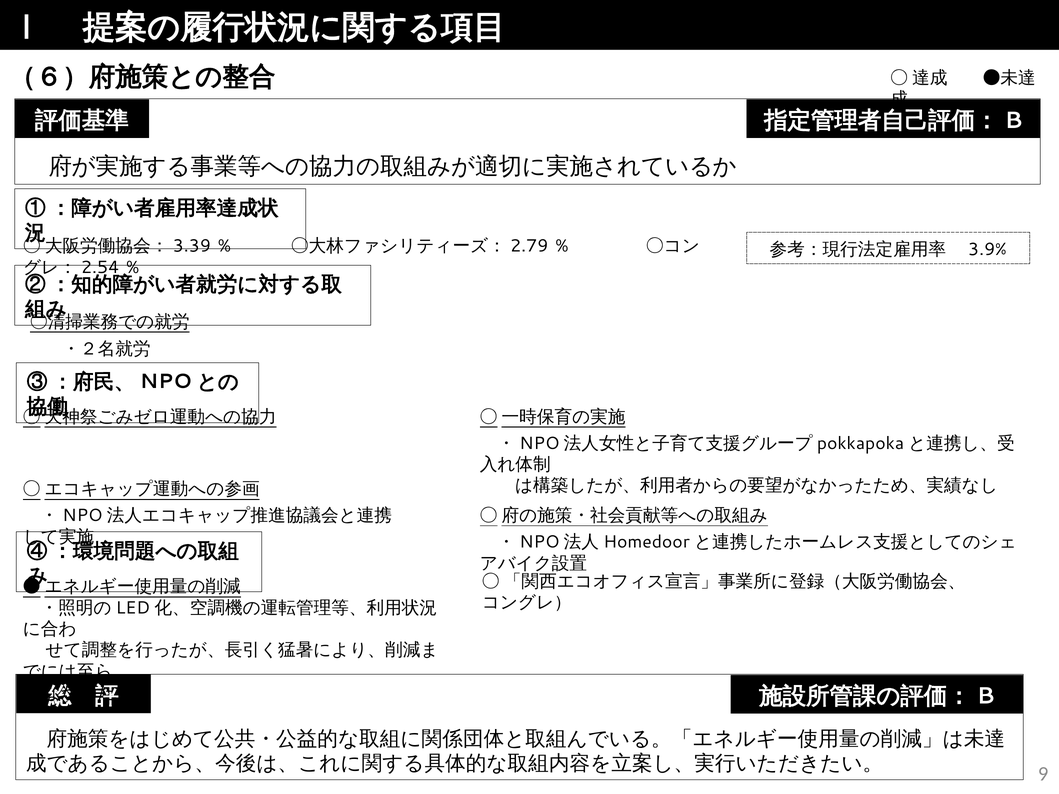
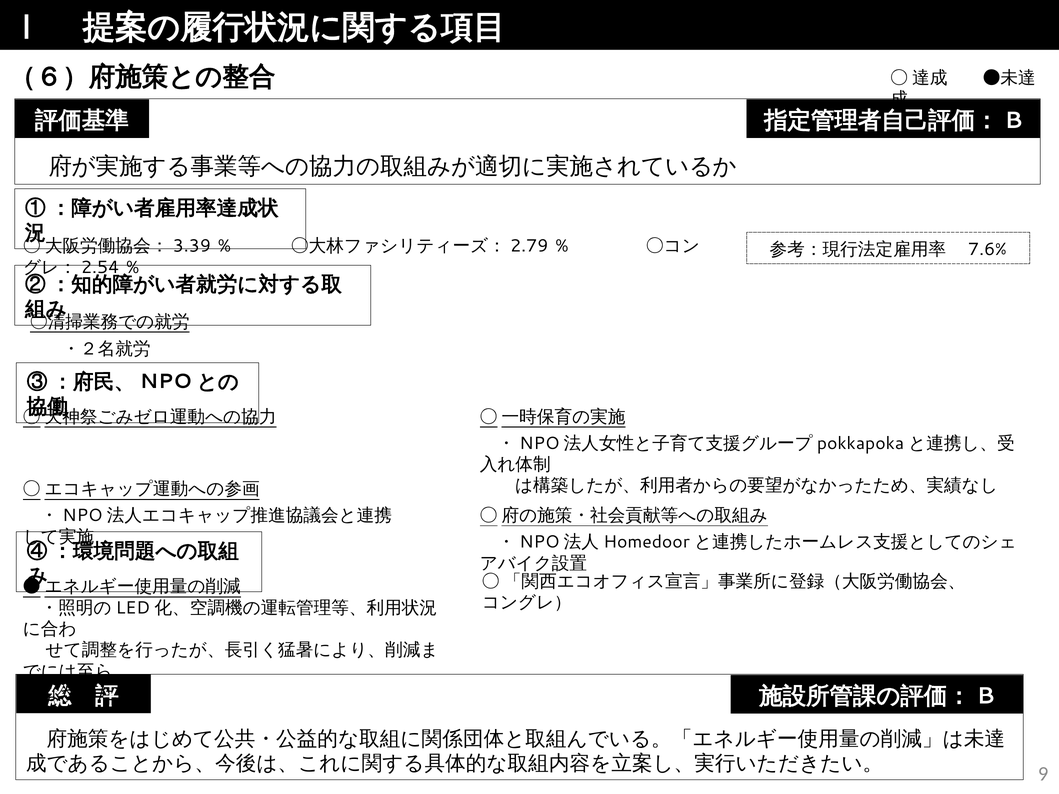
3.9%: 3.9% -> 7.6% (987, 249)
